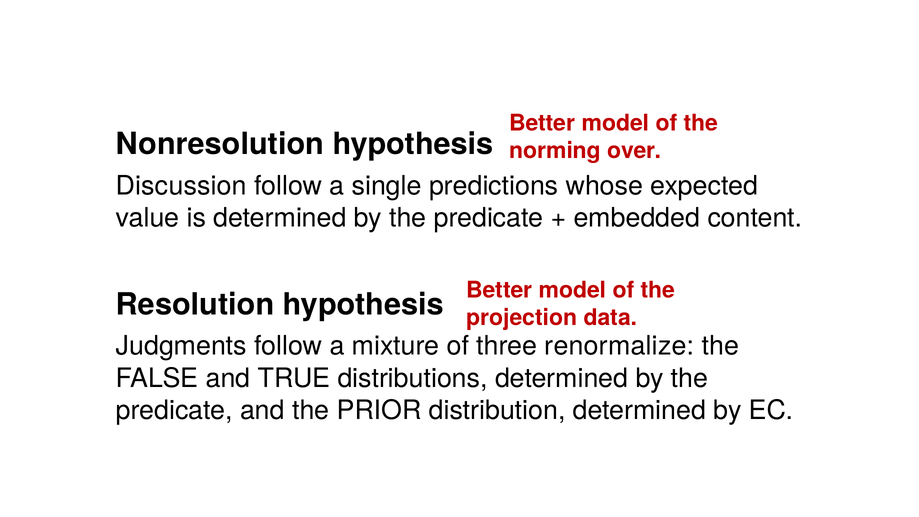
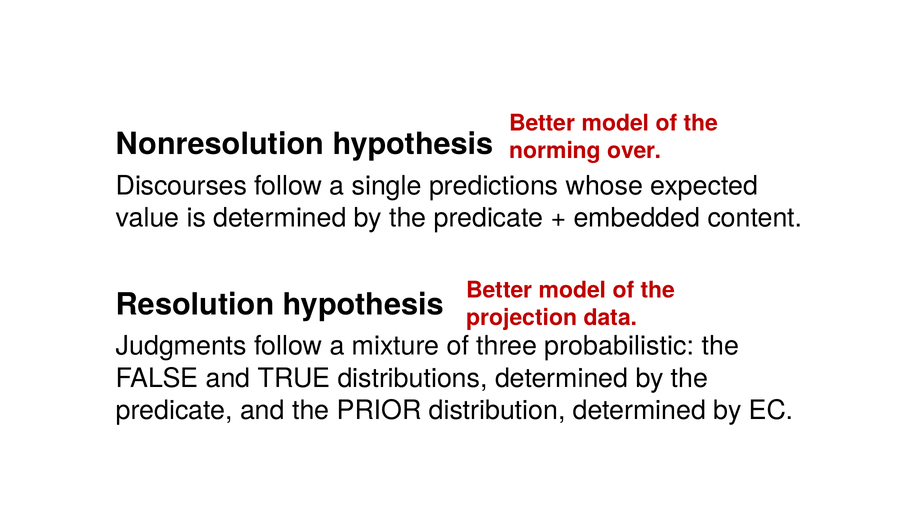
Discussion: Discussion -> Discourses (181, 186)
renormalize: renormalize -> probabilistic (619, 346)
